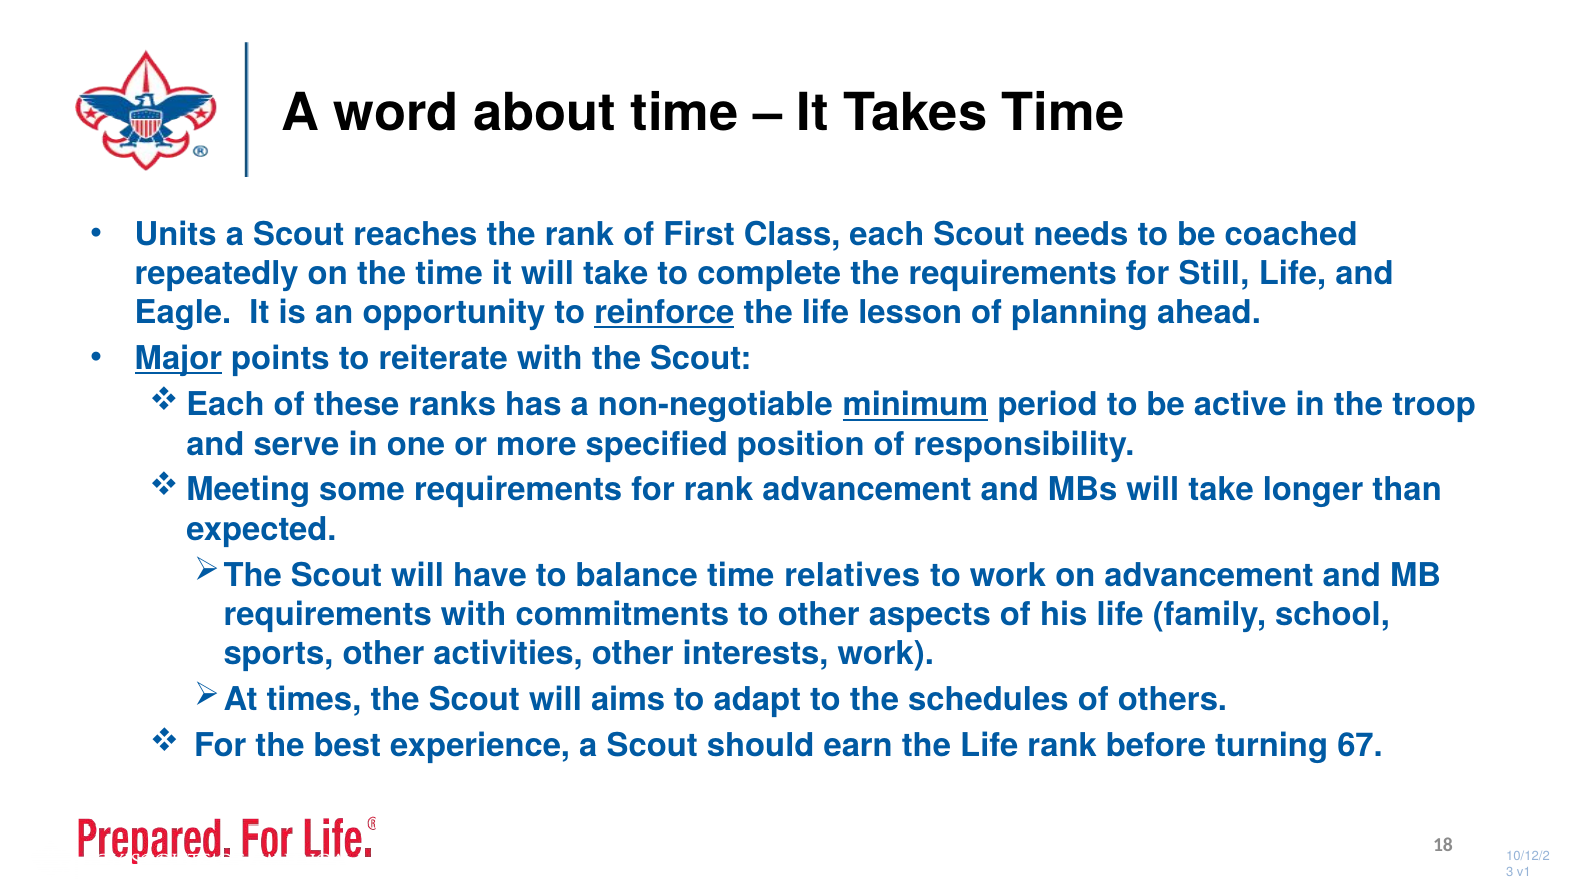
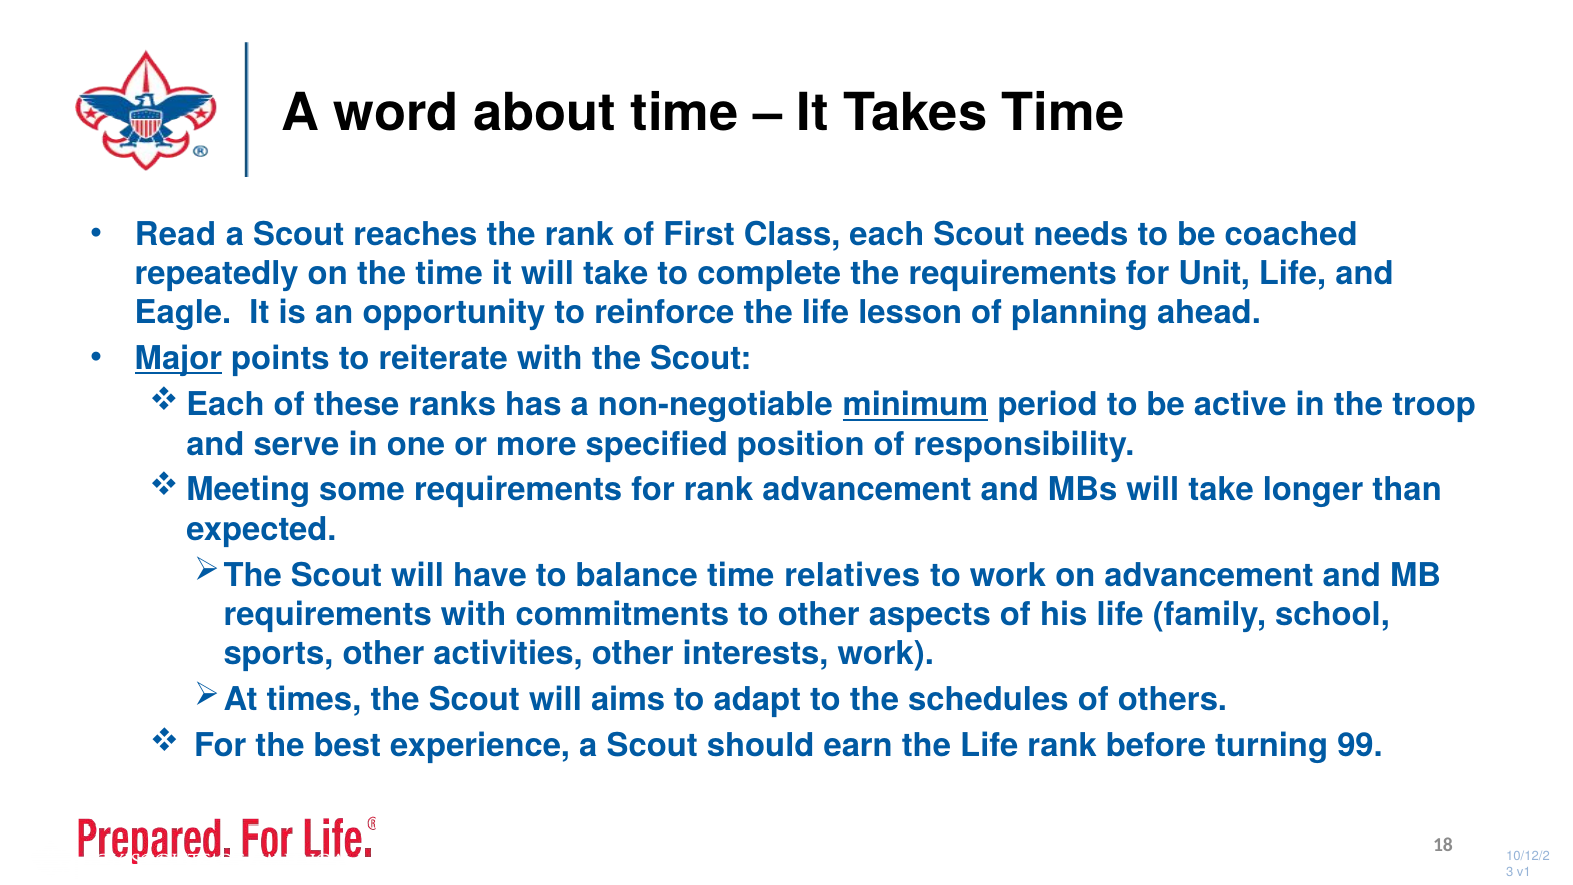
Units: Units -> Read (175, 234)
Still: Still -> Unit (1214, 274)
reinforce underline: present -> none (664, 313)
67: 67 -> 99 (1360, 746)
